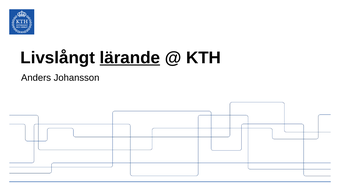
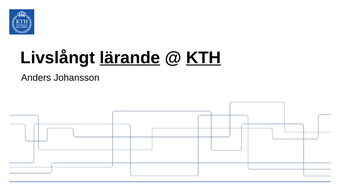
KTH underline: none -> present (204, 58)
